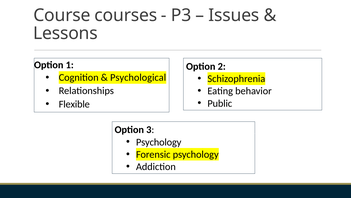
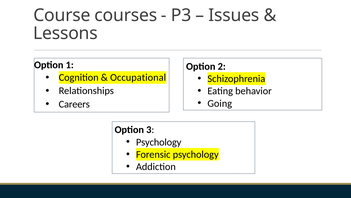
Psychological: Psychological -> Occupational (138, 77)
Public: Public -> Going (220, 103)
Flexible: Flexible -> Careers (74, 104)
